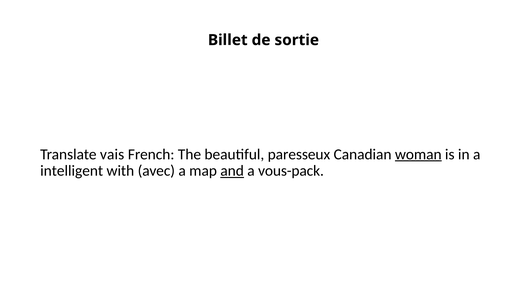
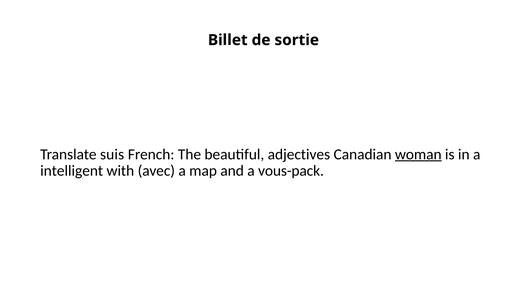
vais: vais -> suis (112, 155)
paresseux: paresseux -> adjectives (299, 155)
and underline: present -> none (232, 171)
